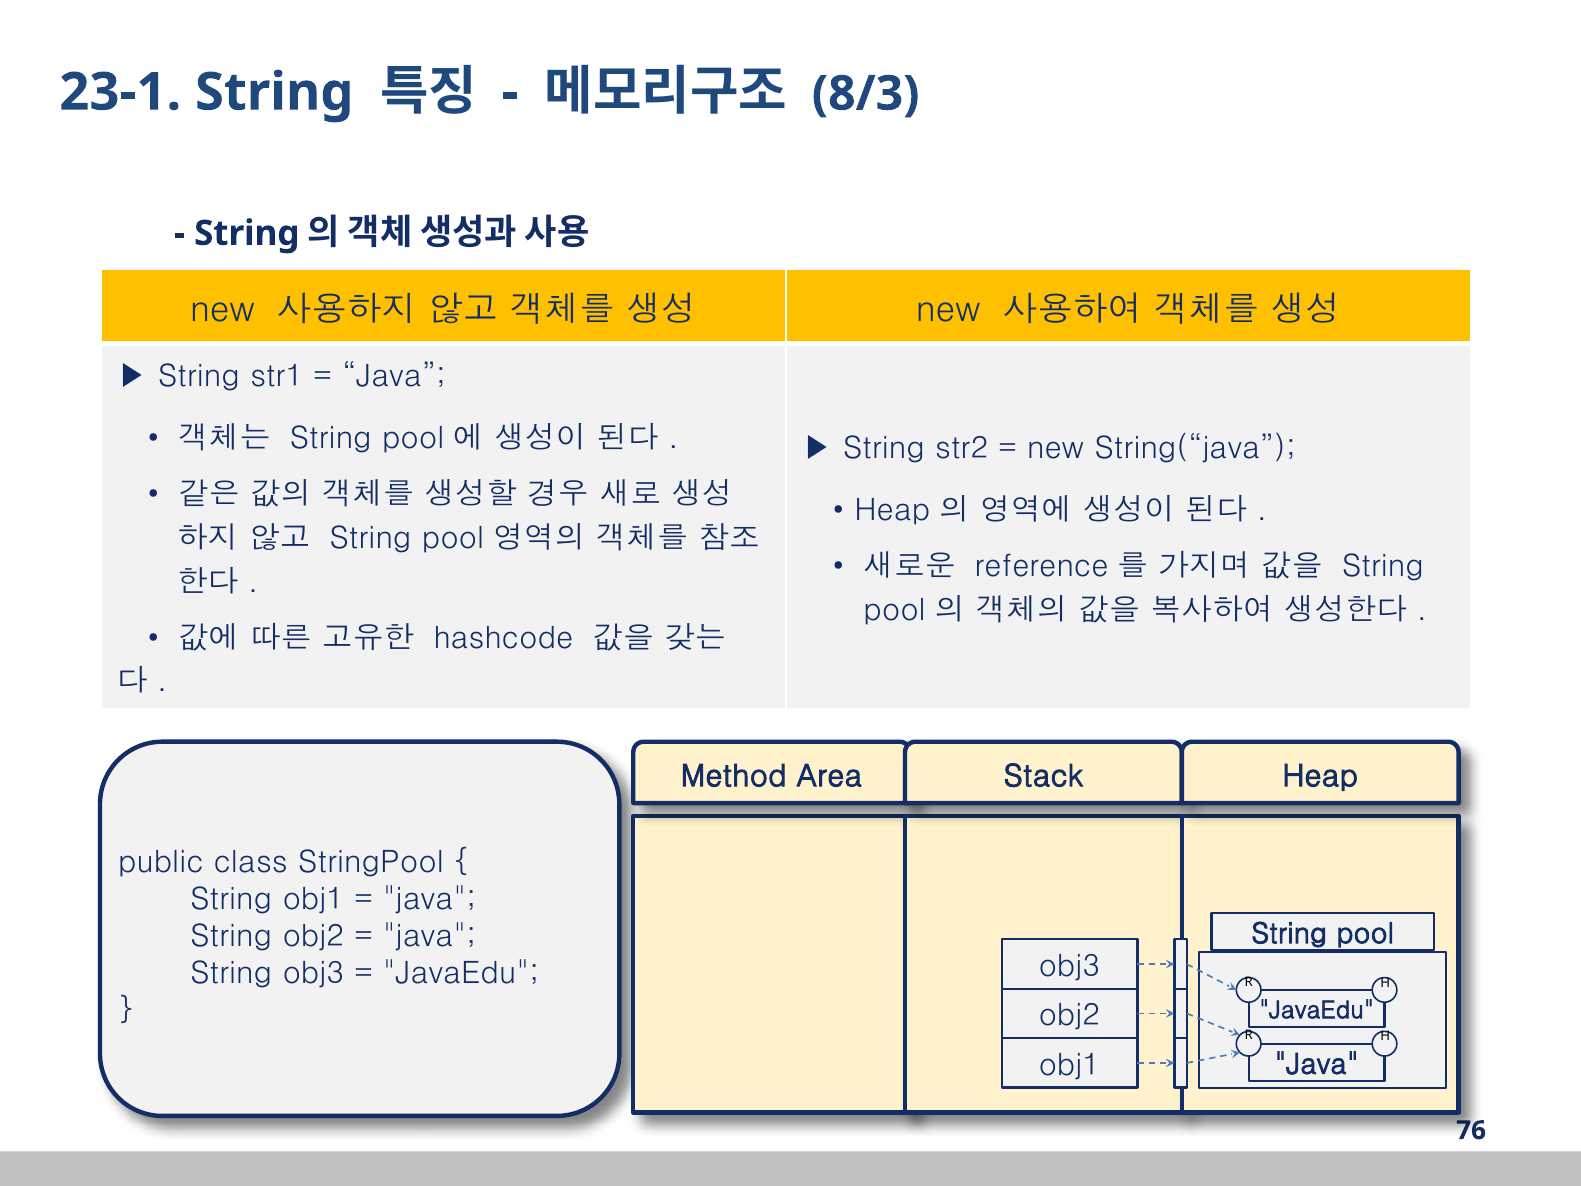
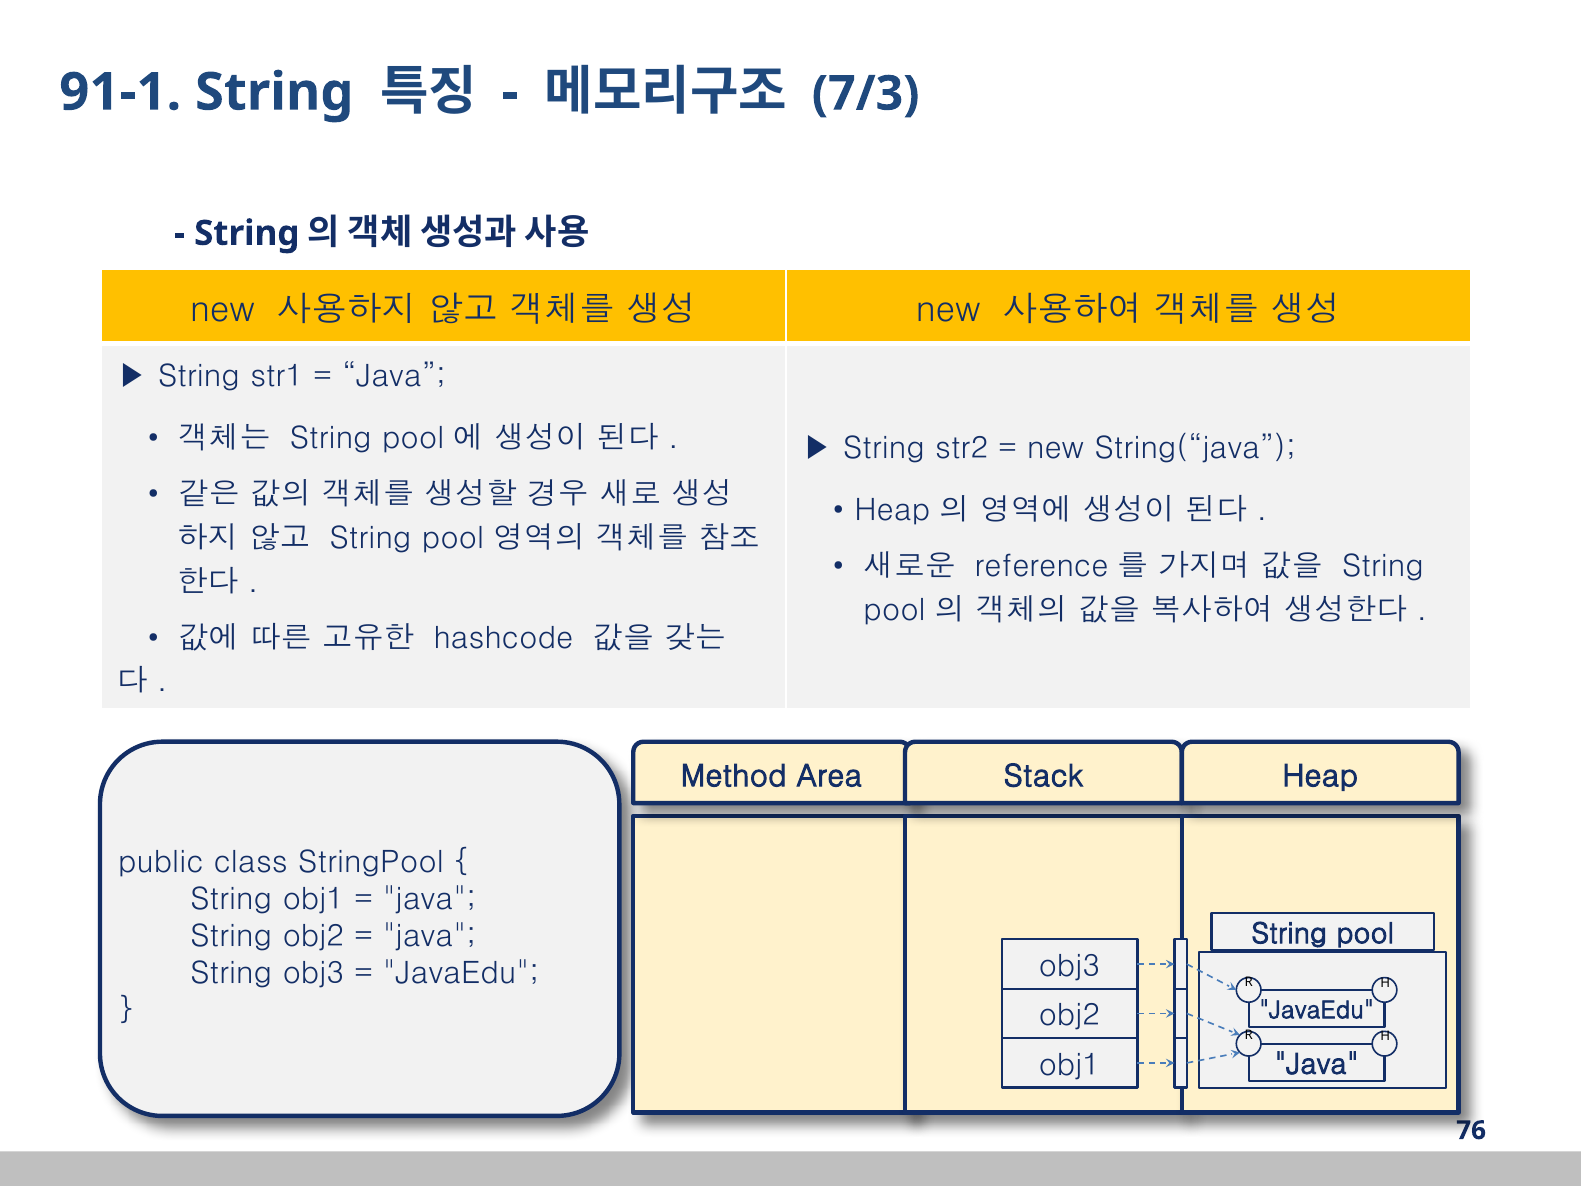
23-1: 23-1 -> 91-1 (120, 92)
8/3: 8/3 -> 7/3 (866, 94)
